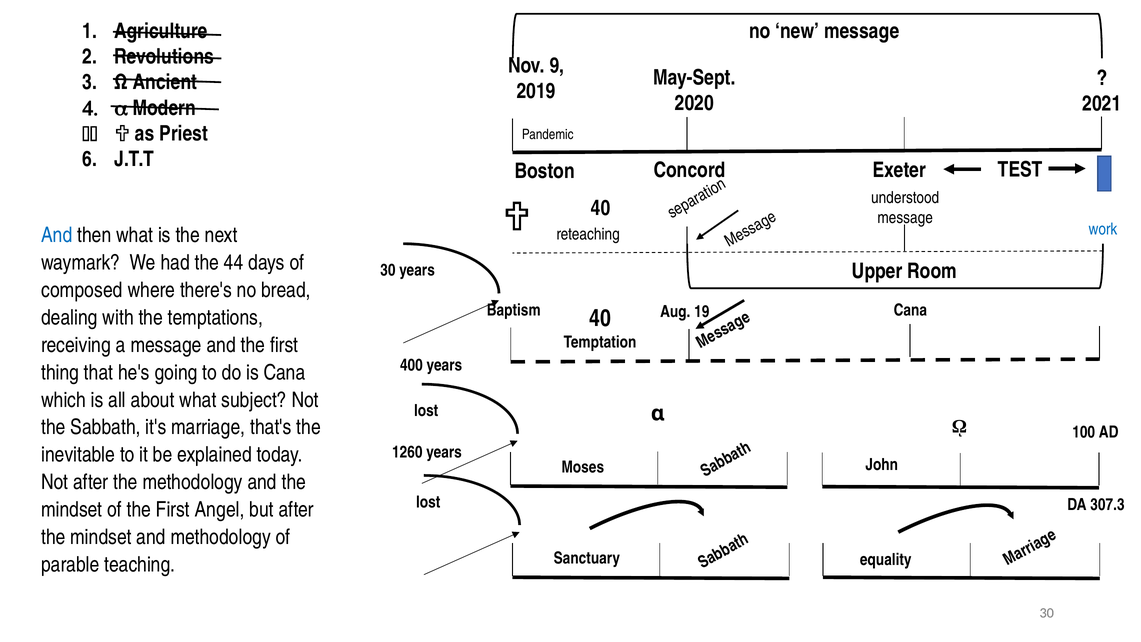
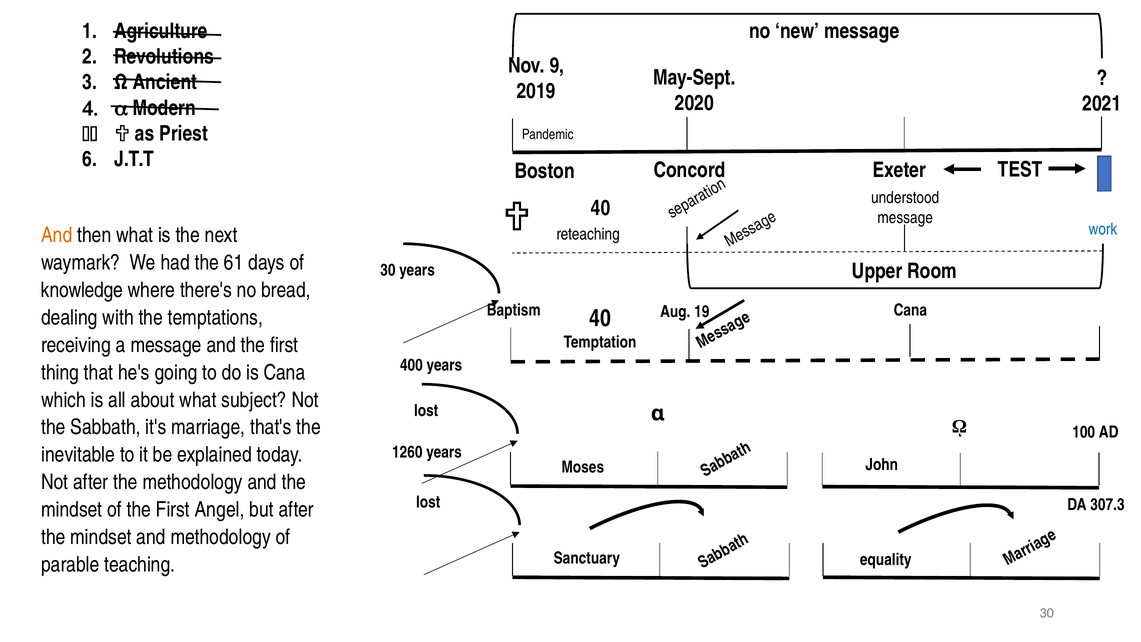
And colour: blue -> orange (57, 235)
44: 44 -> 61 (234, 263)
composed: composed -> knowledge (82, 290)
